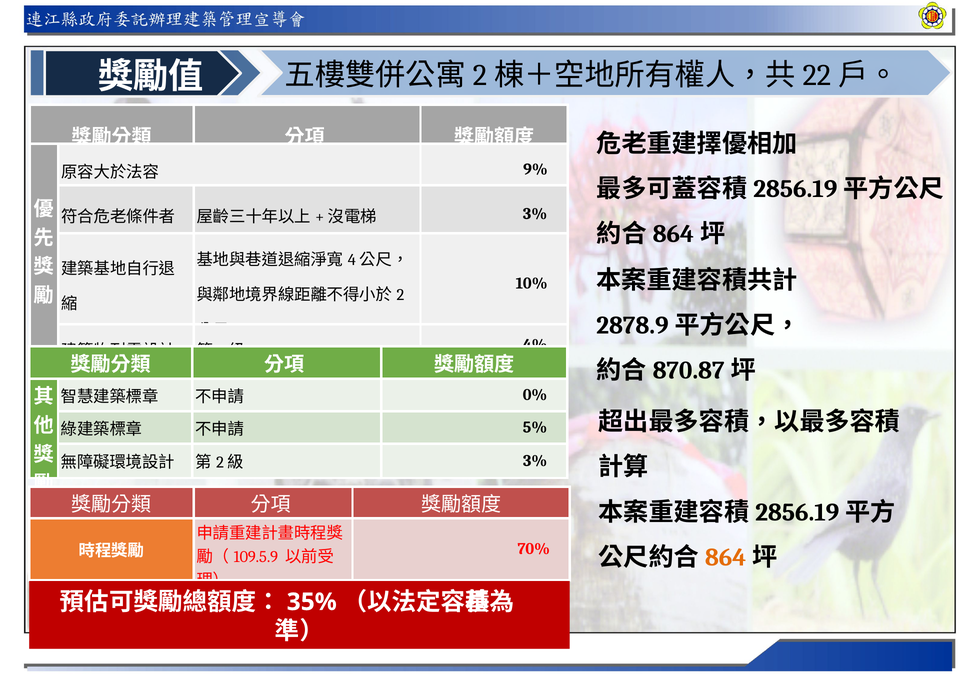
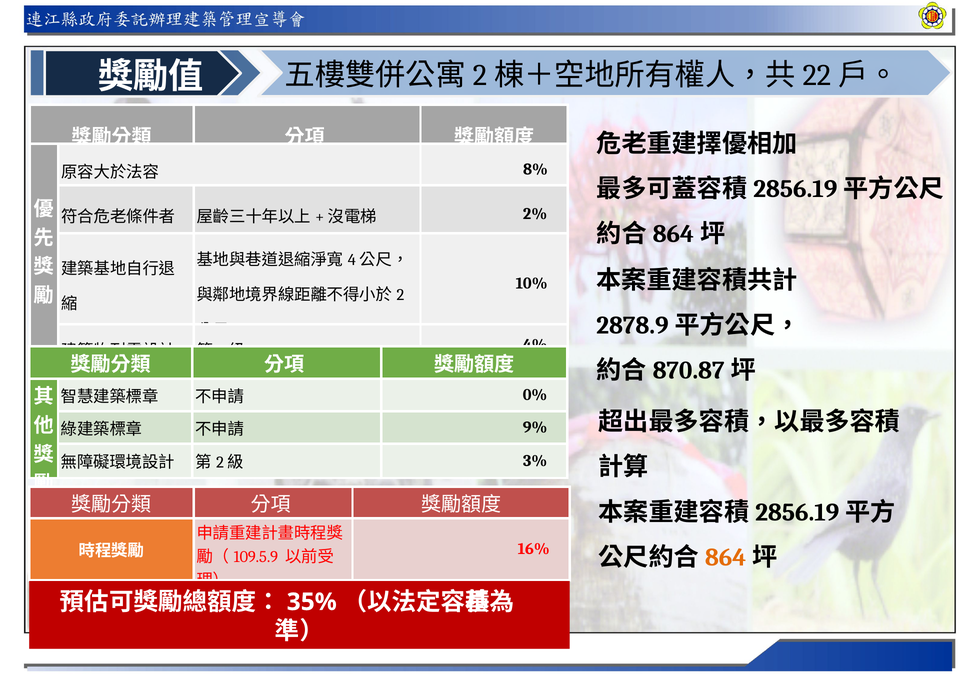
9%: 9% -> 8% (535, 169)
3%: 3% -> 2% (535, 214)
5%: 5% -> 9% (535, 427)
70%: 70% -> 16% (534, 549)
